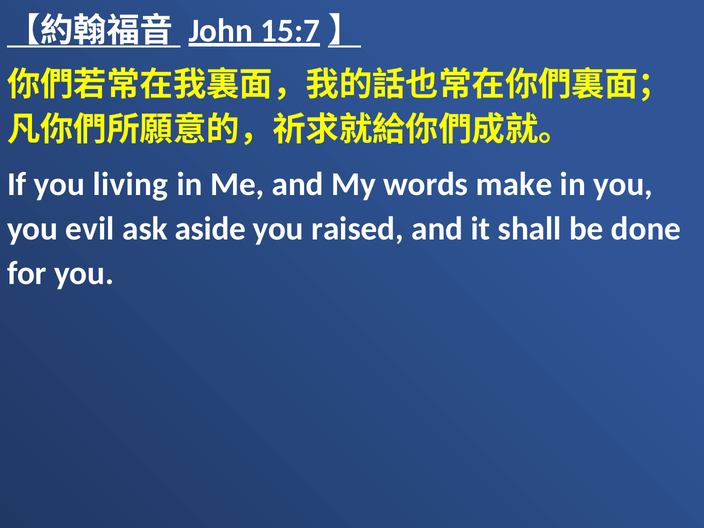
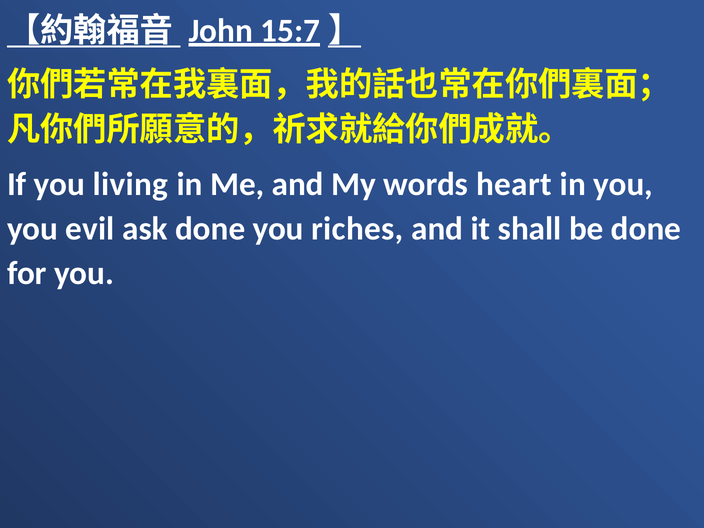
make: make -> heart (514, 184)
ask aside: aside -> done (210, 229)
raised: raised -> riches (357, 229)
